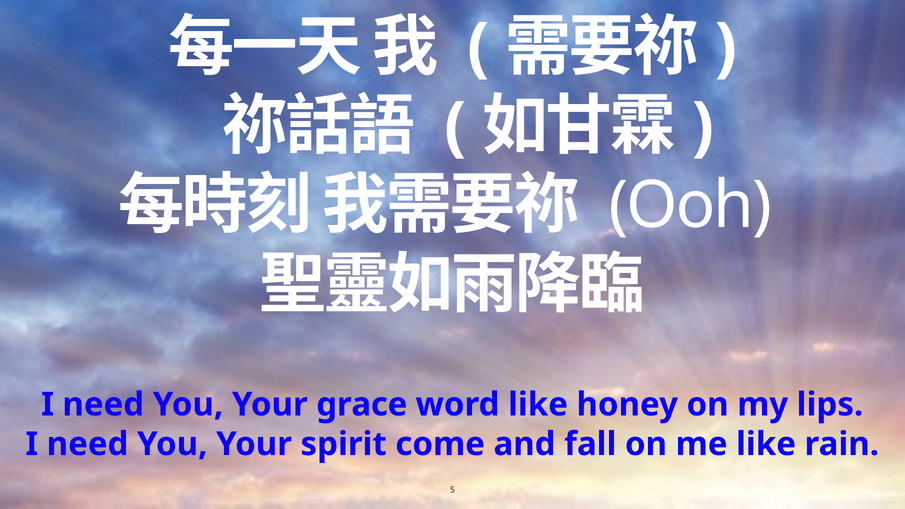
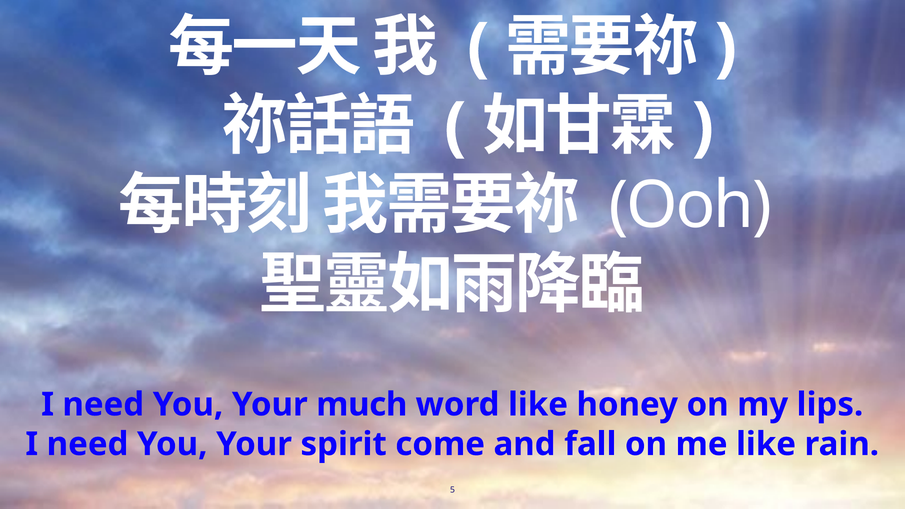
grace: grace -> much (362, 405)
